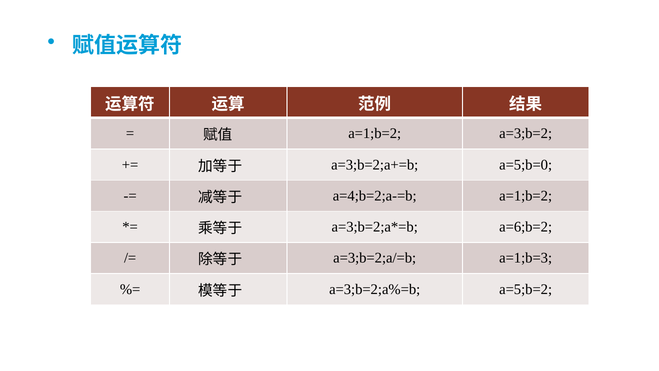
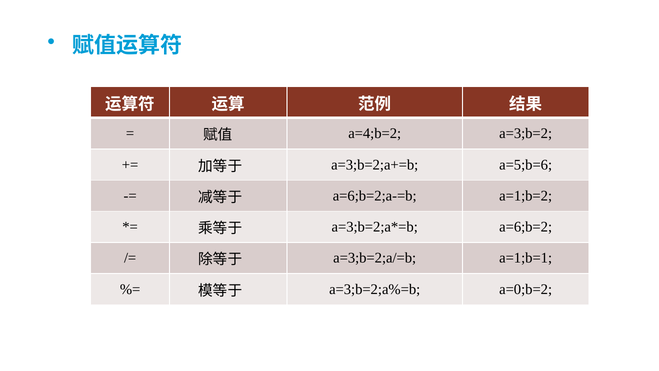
a=1;b=2: a=1;b=2 -> a=4;b=2 (375, 134)
a=5;b=0: a=5;b=0 -> a=5;b=6 (526, 165)
a=4;b=2;a-=b: a=4;b=2;a-=b -> a=6;b=2;a-=b (375, 196)
a=1;b=3: a=1;b=3 -> a=1;b=1 (526, 258)
a=5;b=2: a=5;b=2 -> a=0;b=2 (526, 289)
